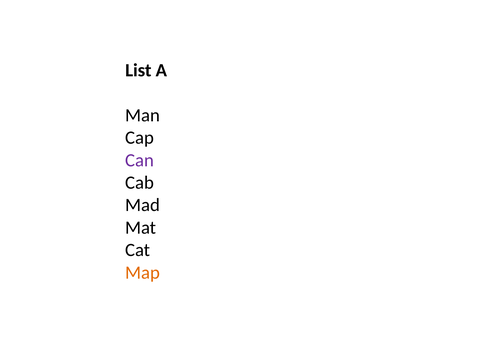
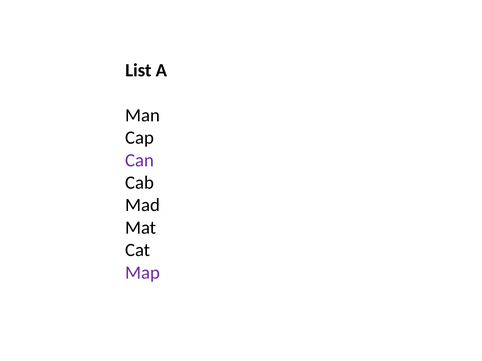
Map colour: orange -> purple (143, 273)
